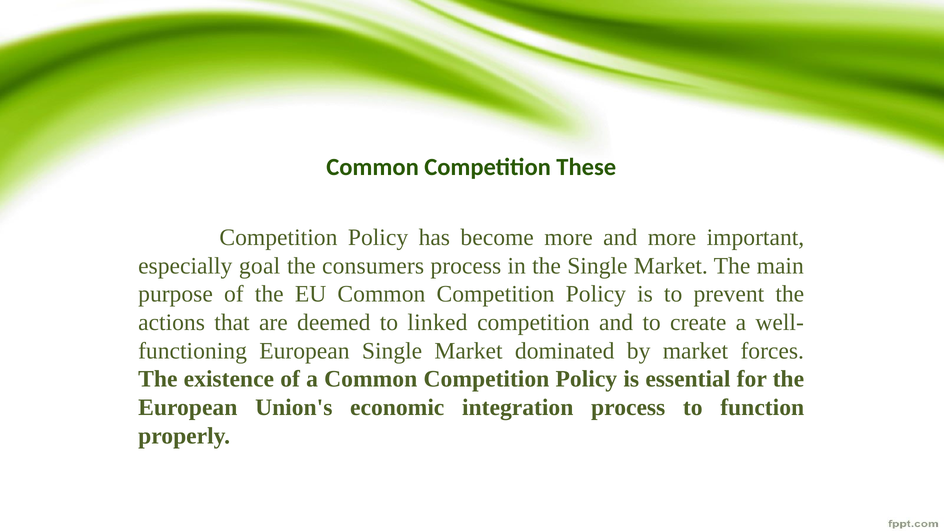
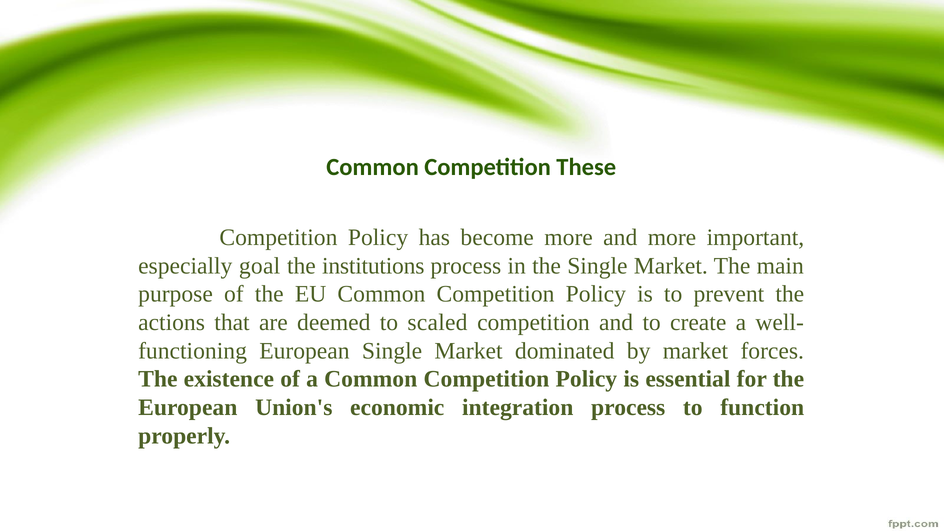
consumers: consumers -> institutions (373, 266)
linked: linked -> scaled (437, 323)
